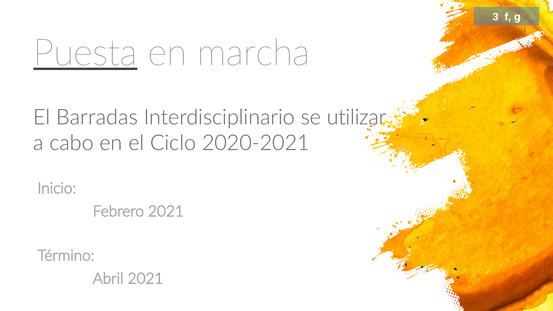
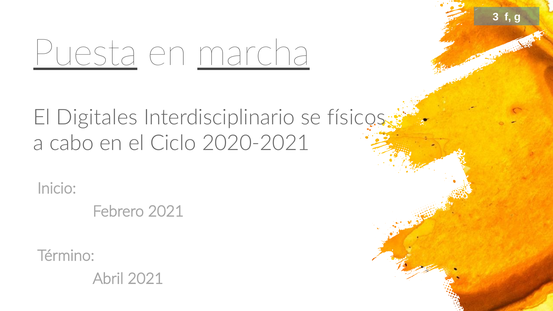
marcha underline: none -> present (254, 53)
Barradas: Barradas -> Digitales (97, 117)
utilizar: utilizar -> físicos (356, 117)
